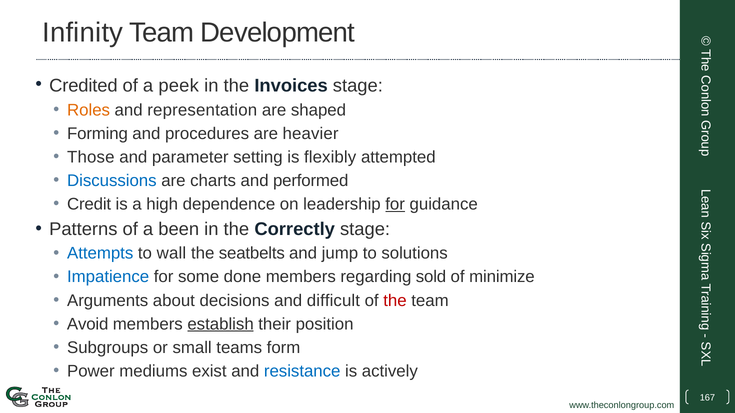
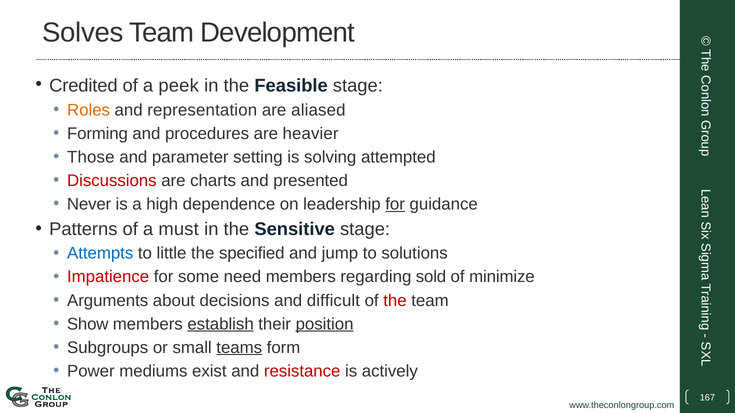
Infinity: Infinity -> Solves (83, 33)
Invoices: Invoices -> Feasible (291, 86)
shaped: shaped -> aliased (318, 110)
flexibly: flexibly -> solving (330, 157)
Discussions colour: blue -> red (112, 181)
performed: performed -> presented (311, 181)
Credit: Credit -> Never (89, 204)
been: been -> must (179, 229)
Correctly: Correctly -> Sensitive (295, 229)
wall: wall -> little (172, 254)
seatbelts: seatbelts -> specified (252, 254)
Impatience colour: blue -> red (108, 277)
done: done -> need (242, 277)
Avoid: Avoid -> Show (88, 324)
position underline: none -> present (325, 324)
teams underline: none -> present (239, 348)
resistance colour: blue -> red (302, 371)
